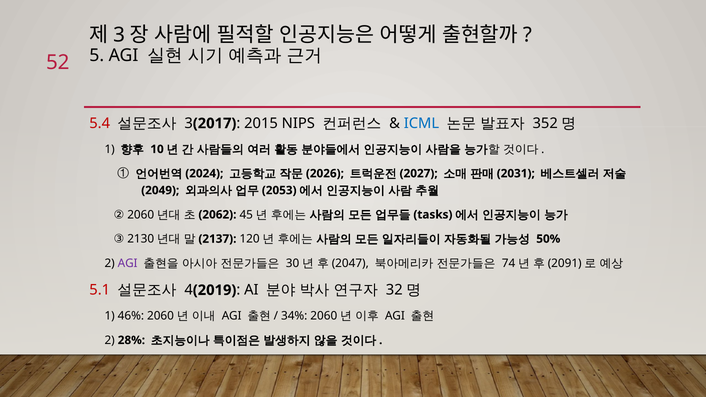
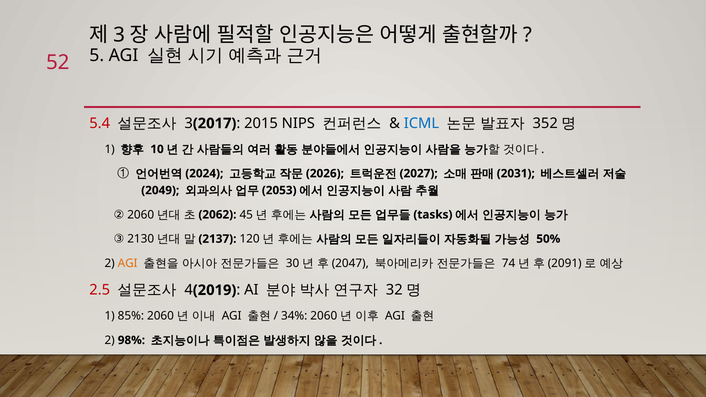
AGI colour: purple -> orange (128, 263)
5.1: 5.1 -> 2.5 (100, 290)
46%: 46% -> 85% (131, 316)
28%: 28% -> 98% (131, 340)
